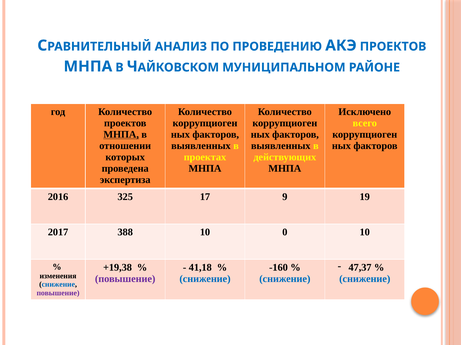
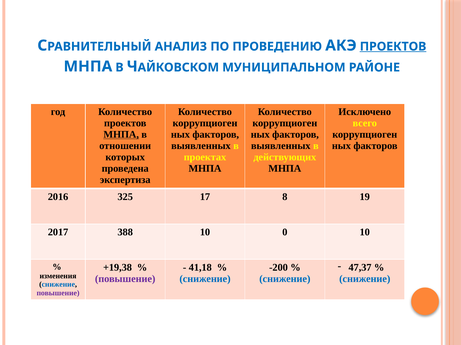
ПРОЕКТОВ underline: none -> present (393, 47)
9: 9 -> 8 (285, 197)
-160: -160 -> -200 (278, 268)
